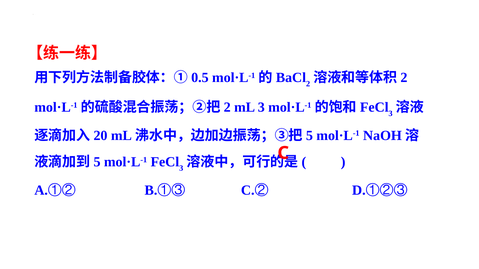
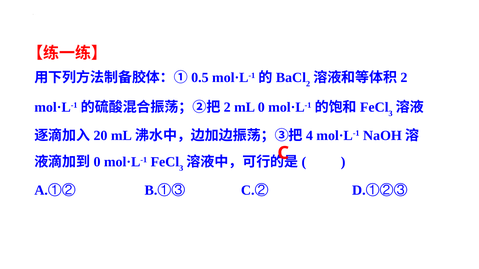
mL 3: 3 -> 0 (261, 108)
5: 5 -> 4 (309, 136)
5: 5 -> 0 (97, 162)
